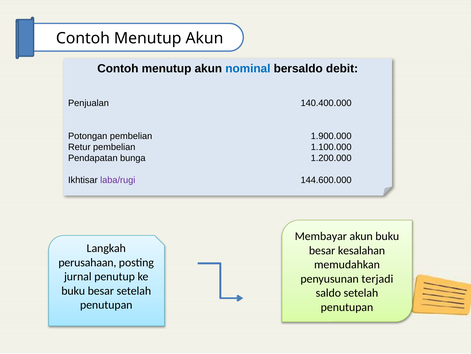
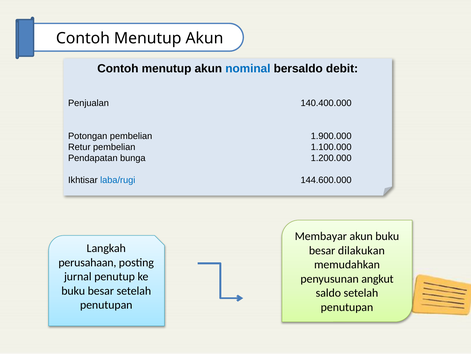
laba/rugi colour: purple -> blue (118, 180)
kesalahan: kesalahan -> dilakukan (361, 250)
terjadi: terjadi -> angkut (377, 278)
